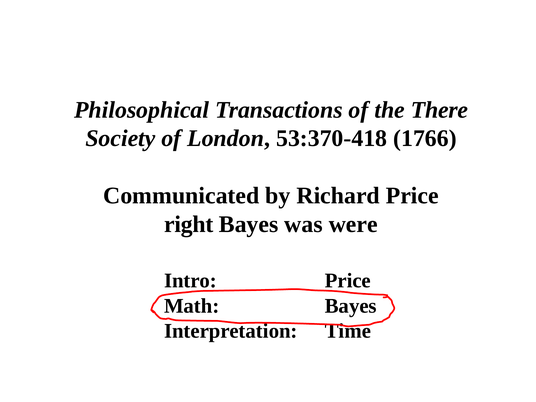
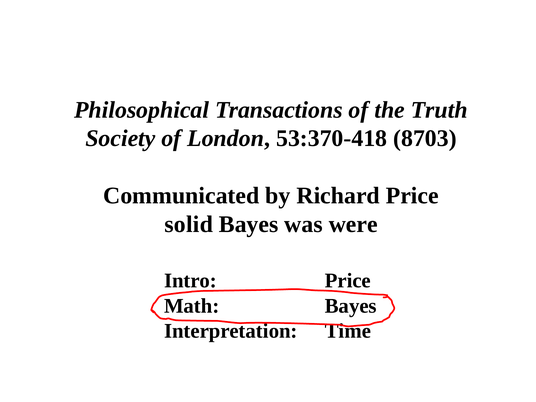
There: There -> Truth (439, 110)
1766: 1766 -> 8703 (425, 138)
right: right -> solid (189, 224)
